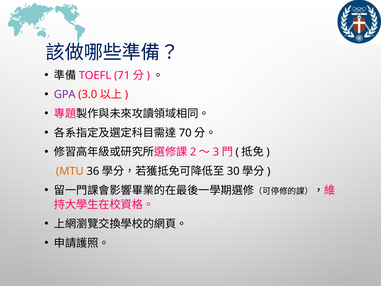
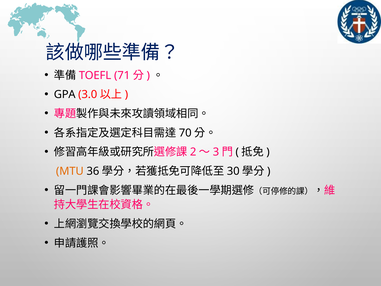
GPA colour: purple -> black (65, 94)
